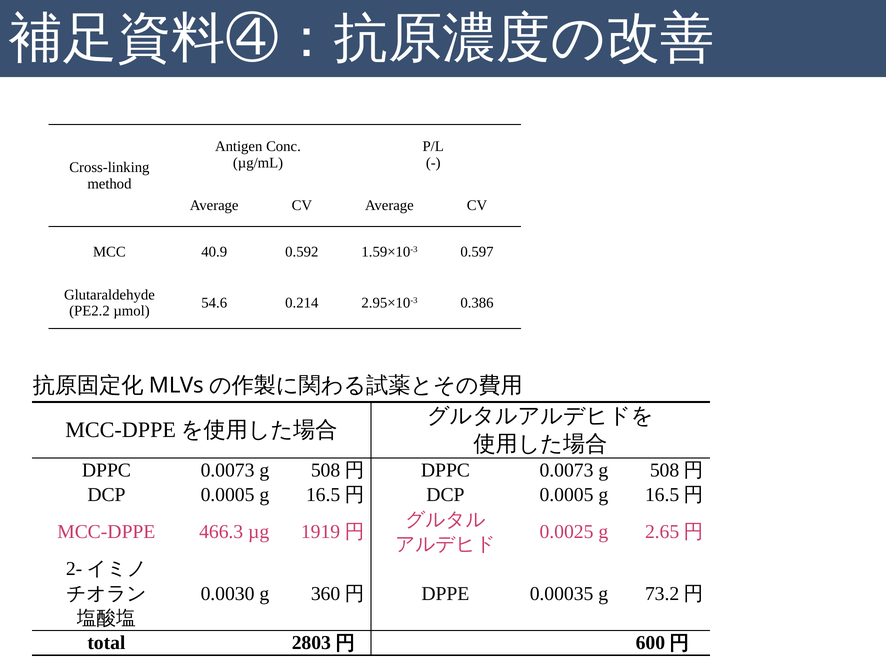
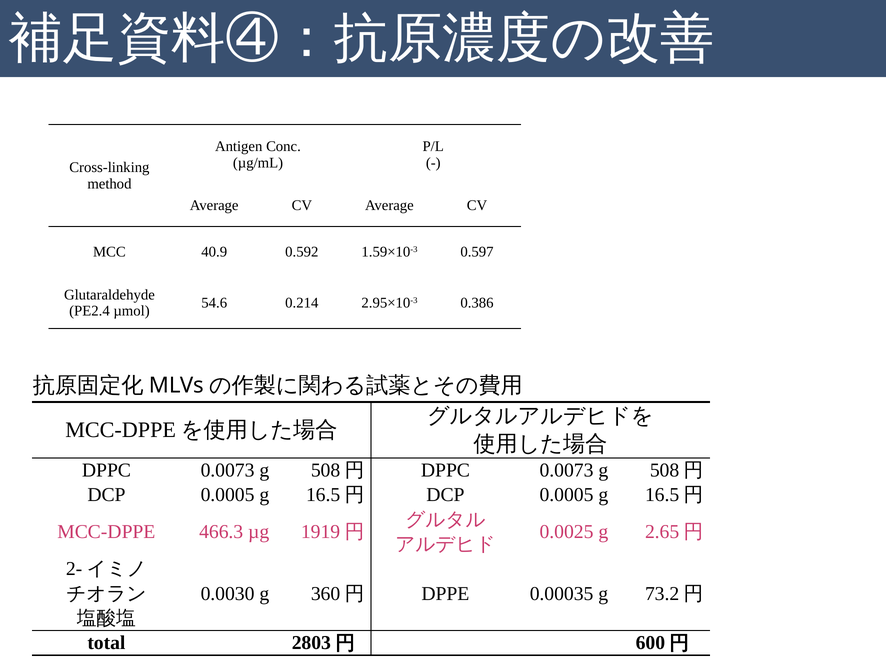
PE2.2: PE2.2 -> PE2.4 (89, 311)
